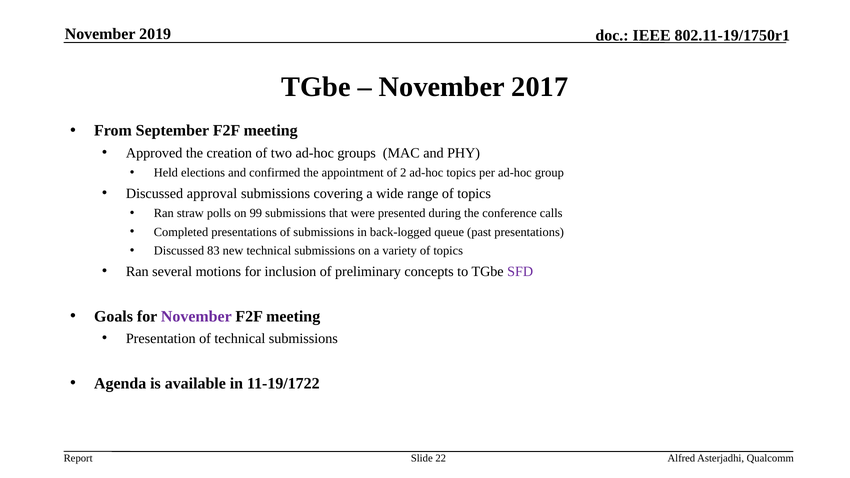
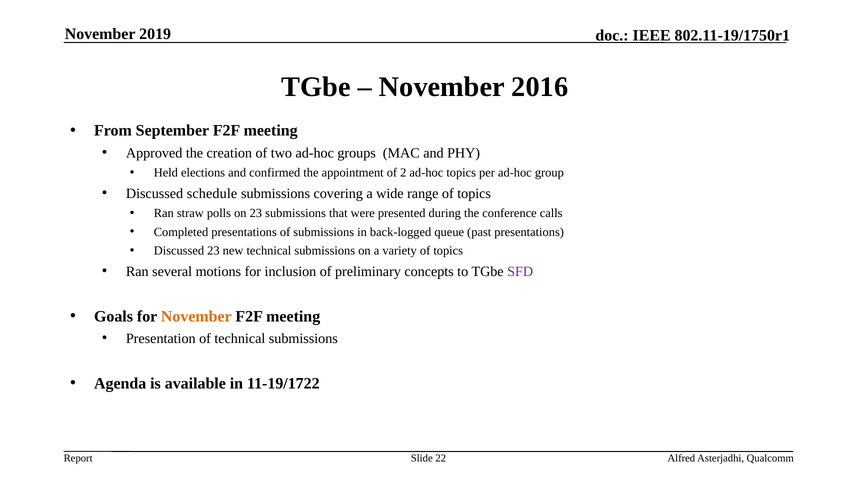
2017: 2017 -> 2016 (540, 87)
approval: approval -> schedule (212, 193)
on 99: 99 -> 23 (256, 213)
Discussed 83: 83 -> 23 (213, 251)
November colour: purple -> orange (196, 316)
